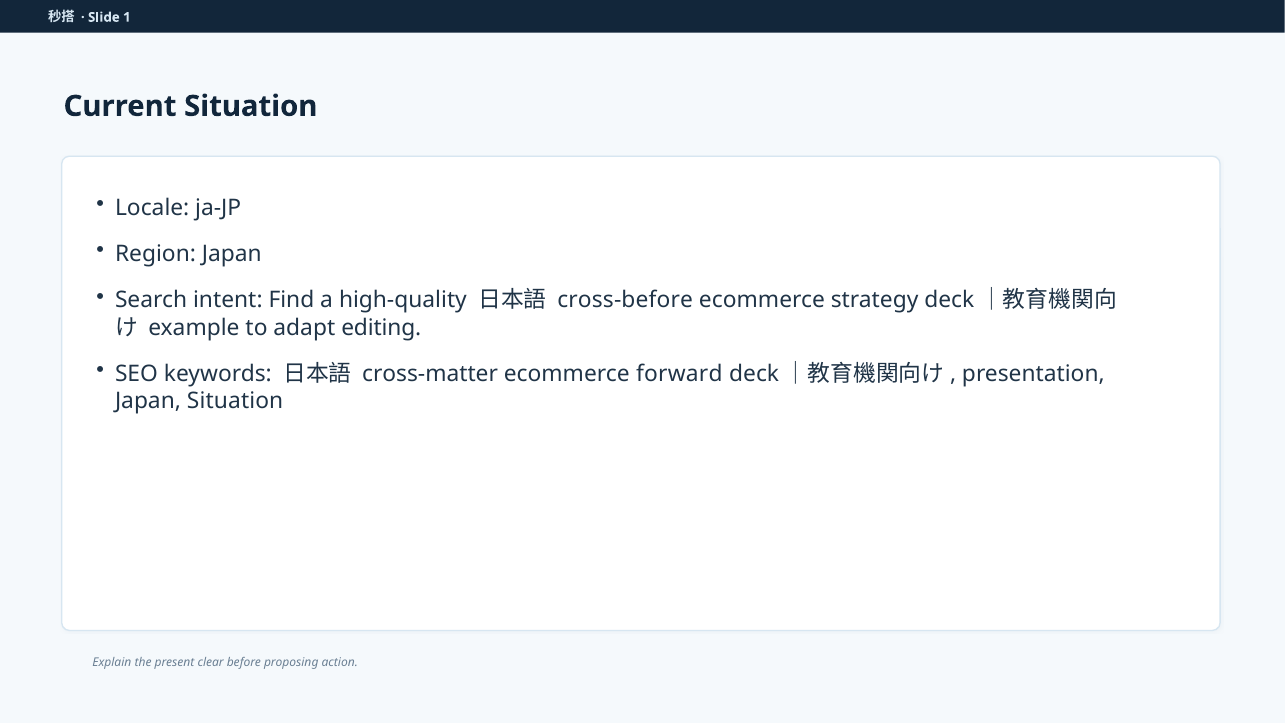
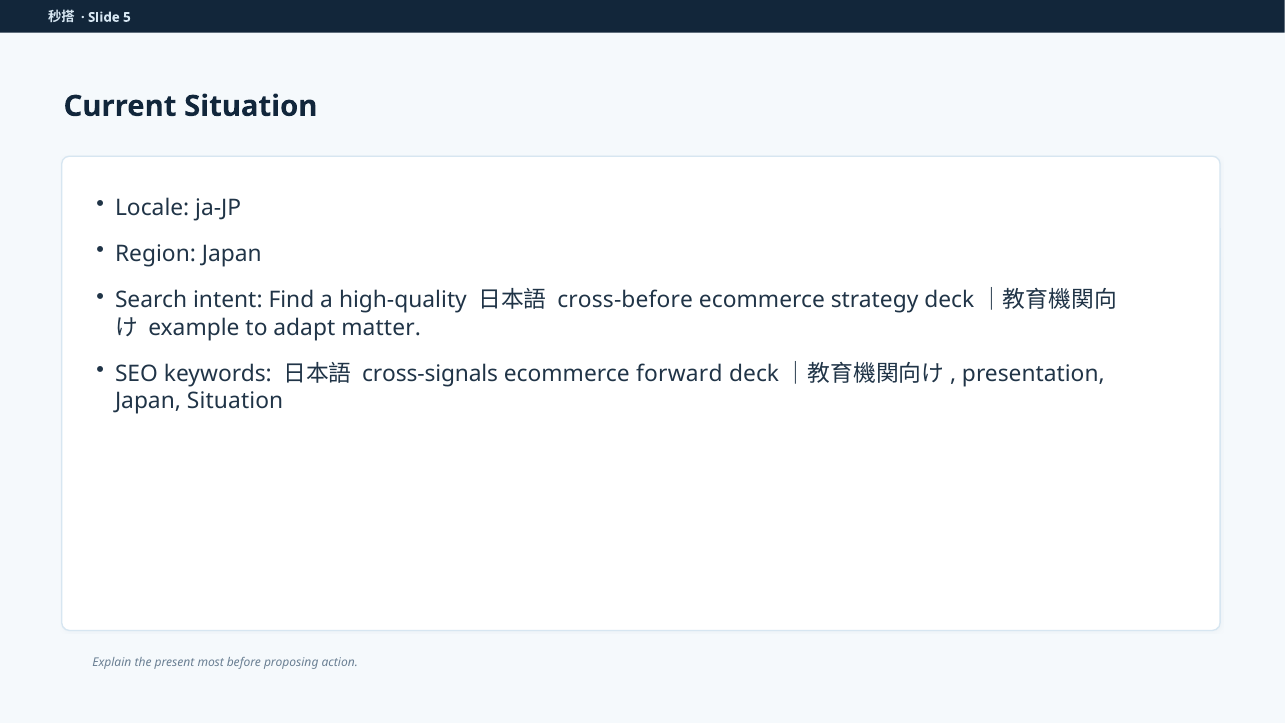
1: 1 -> 5 (127, 17)
editing: editing -> matter (381, 327)
cross-matter: cross-matter -> cross-signals (430, 373)
clear: clear -> most (211, 662)
